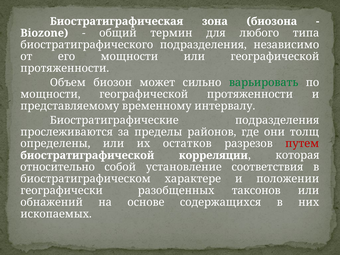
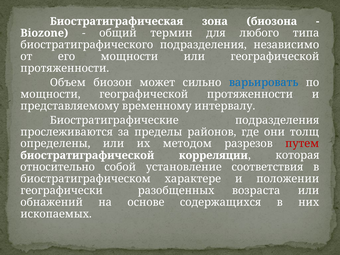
варьировать colour: green -> blue (264, 82)
остатков: остатков -> методом (187, 144)
таксонов: таксонов -> возраста (256, 191)
